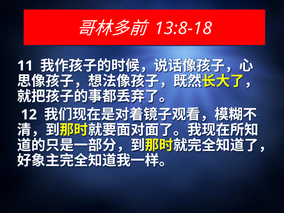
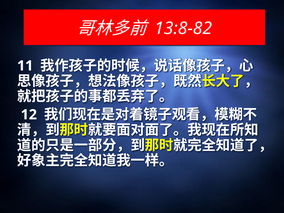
13:8-18: 13:8-18 -> 13:8-82 (183, 28)
